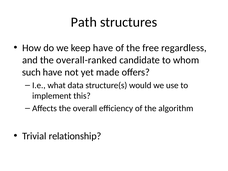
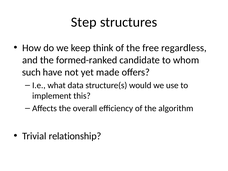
Path: Path -> Step (84, 22)
keep have: have -> think (103, 48)
overall-ranked: overall-ranked -> formed-ranked (87, 60)
